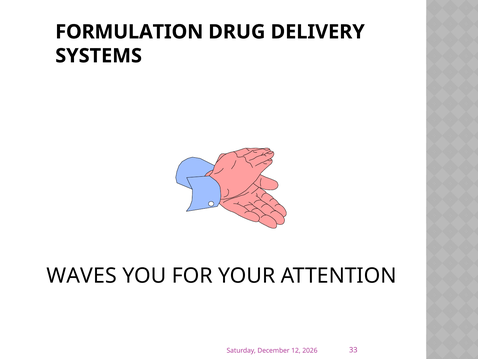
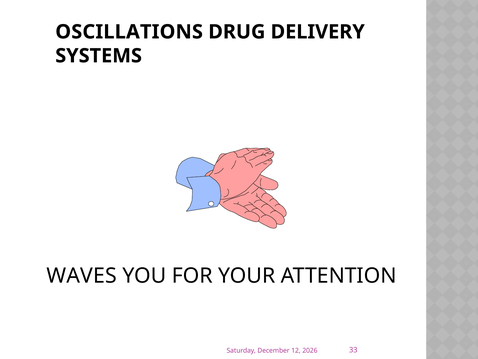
FORMULATION: FORMULATION -> OSCILLATIONS (129, 32)
